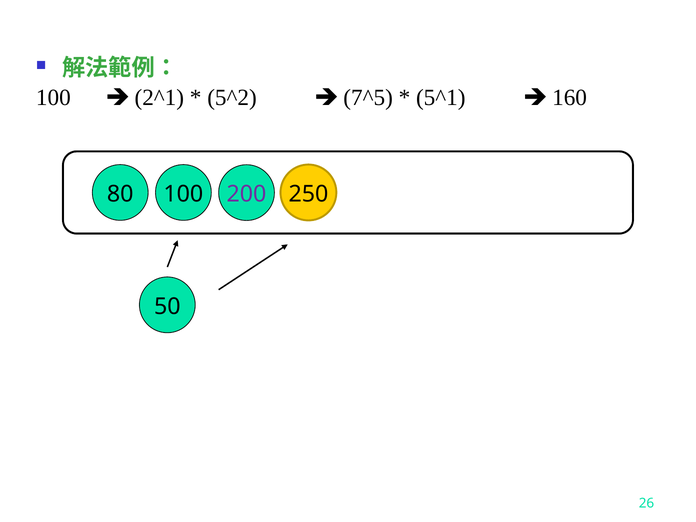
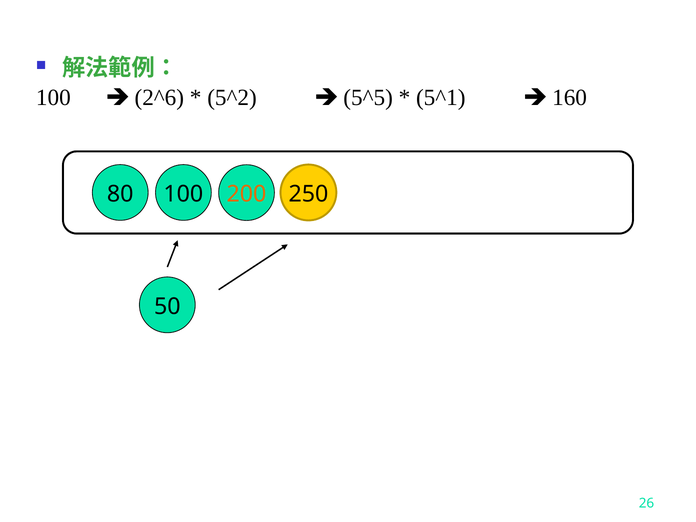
2^1: 2^1 -> 2^6 (159, 98)
7^5: 7^5 -> 5^5 (368, 98)
200 colour: purple -> orange (246, 194)
